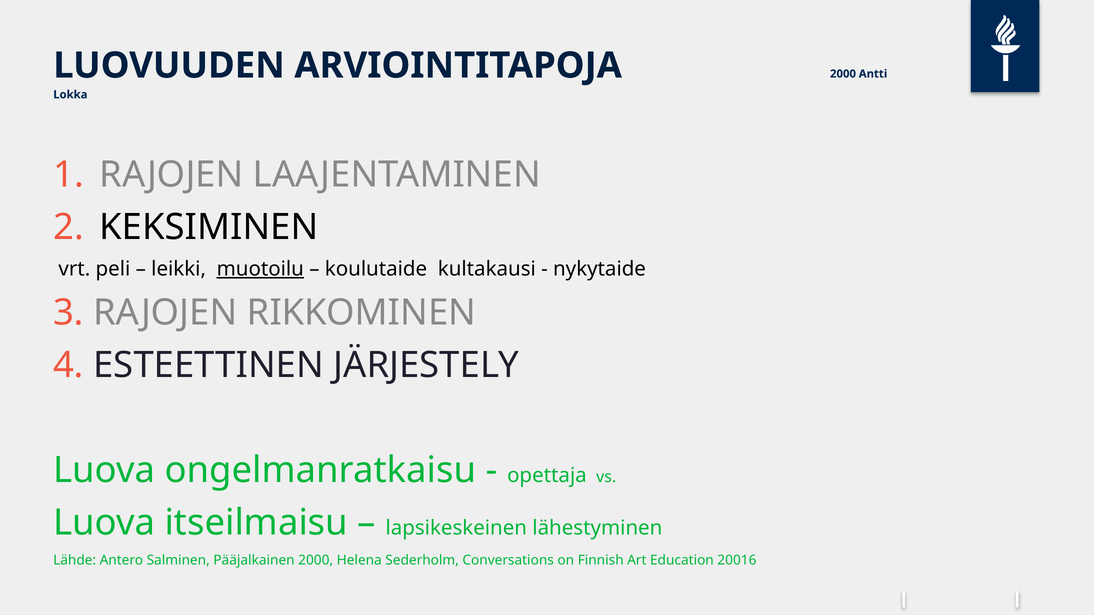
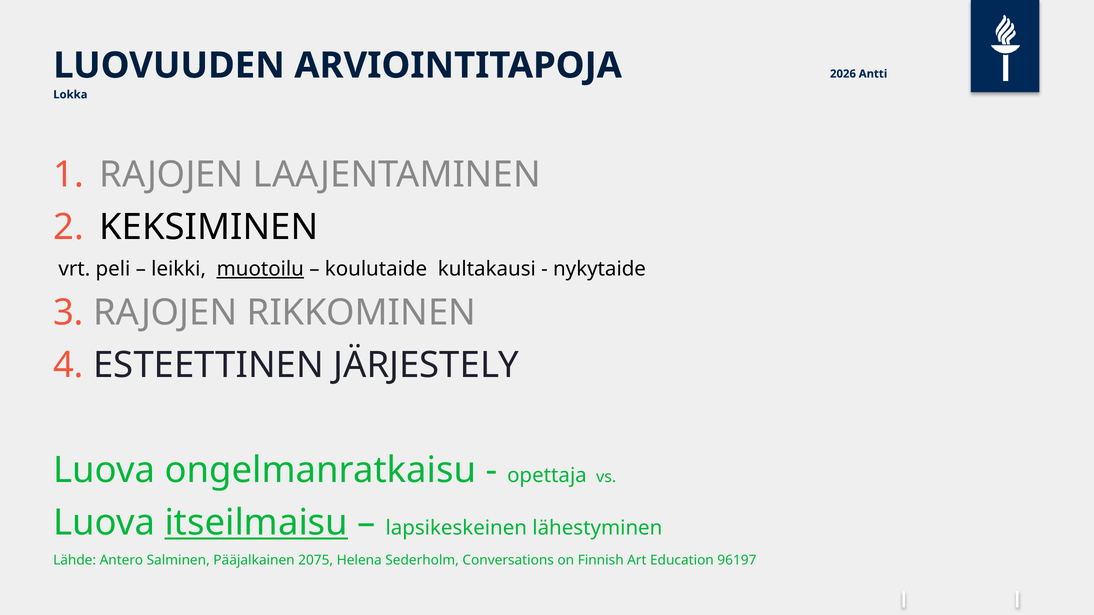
ARVIOINTITAPOJA 2000: 2000 -> 2026 (843, 74)
itseilmaisu underline: none -> present (256, 523)
Pääjalkainen 2000: 2000 -> 2075 (316, 560)
20016: 20016 -> 96197 (737, 560)
